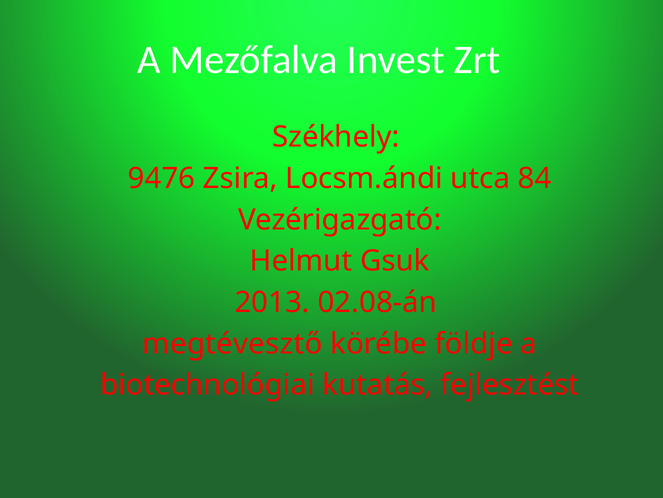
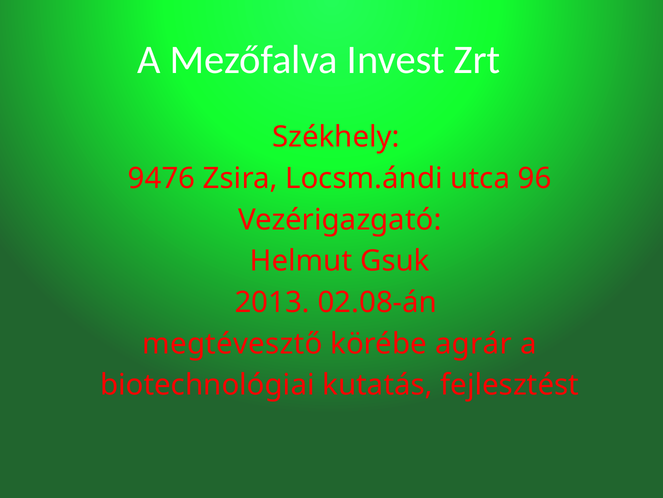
84: 84 -> 96 (535, 178)
földje: földje -> agrár (473, 343)
